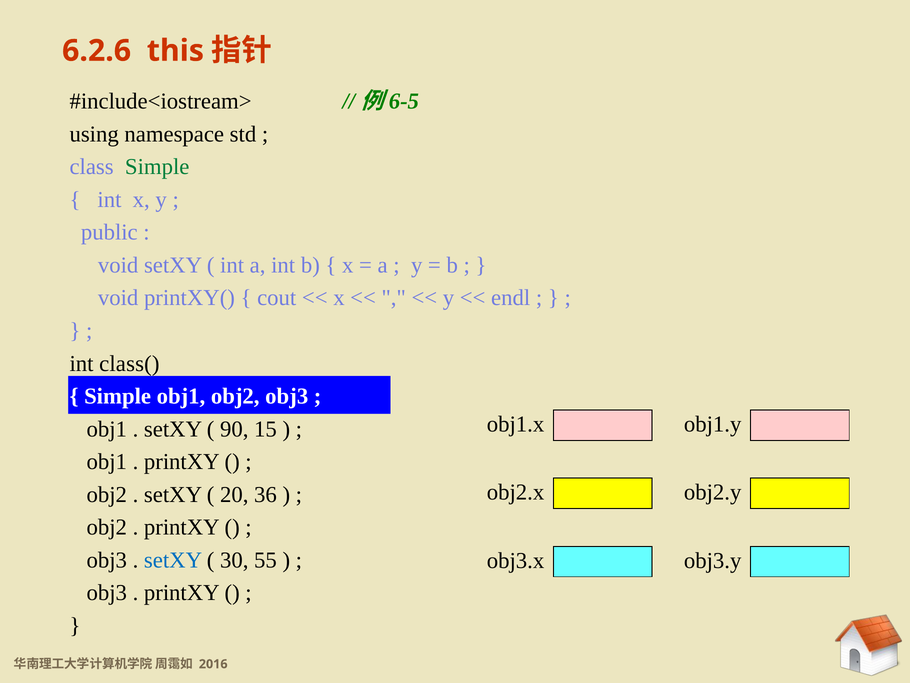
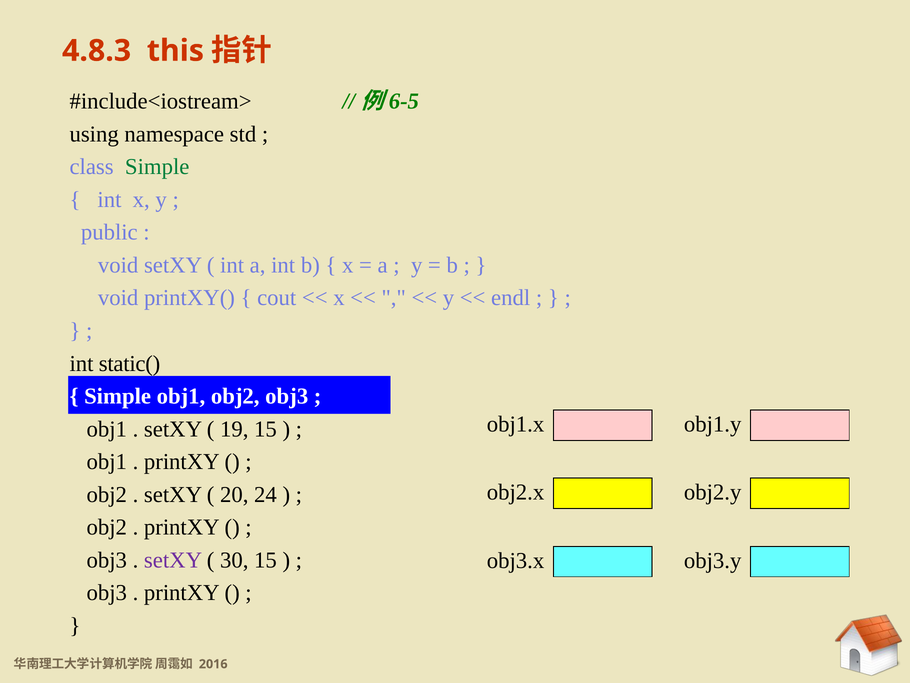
6.2.6: 6.2.6 -> 4.8.3 (97, 51)
class(: class( -> static( (130, 363)
90: 90 -> 19 (234, 429)
36: 36 -> 24 (265, 494)
setXY colour: blue -> purple (173, 560)
30 55: 55 -> 15 (265, 560)
